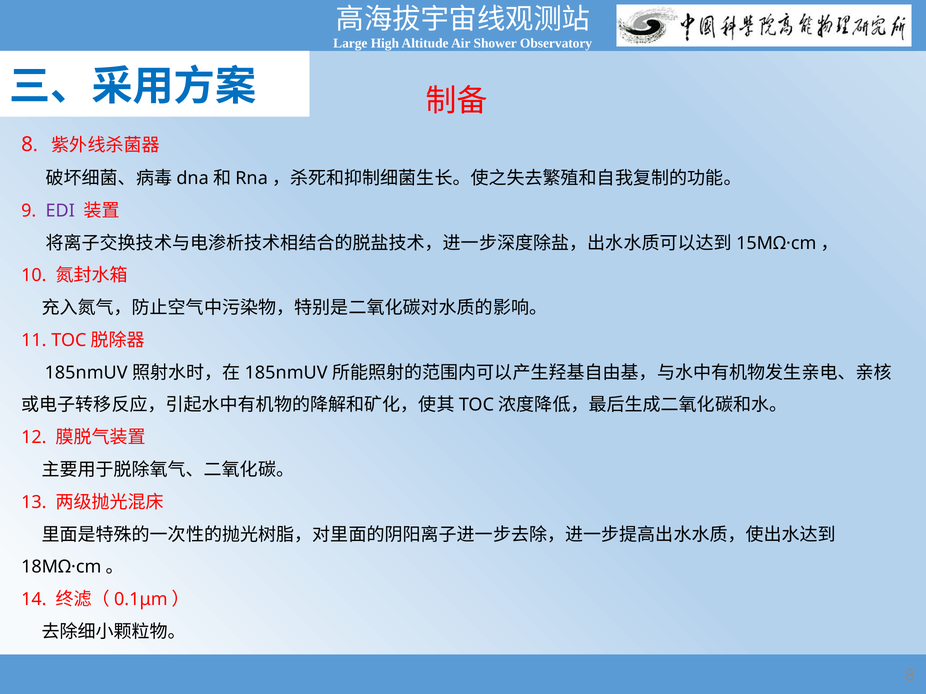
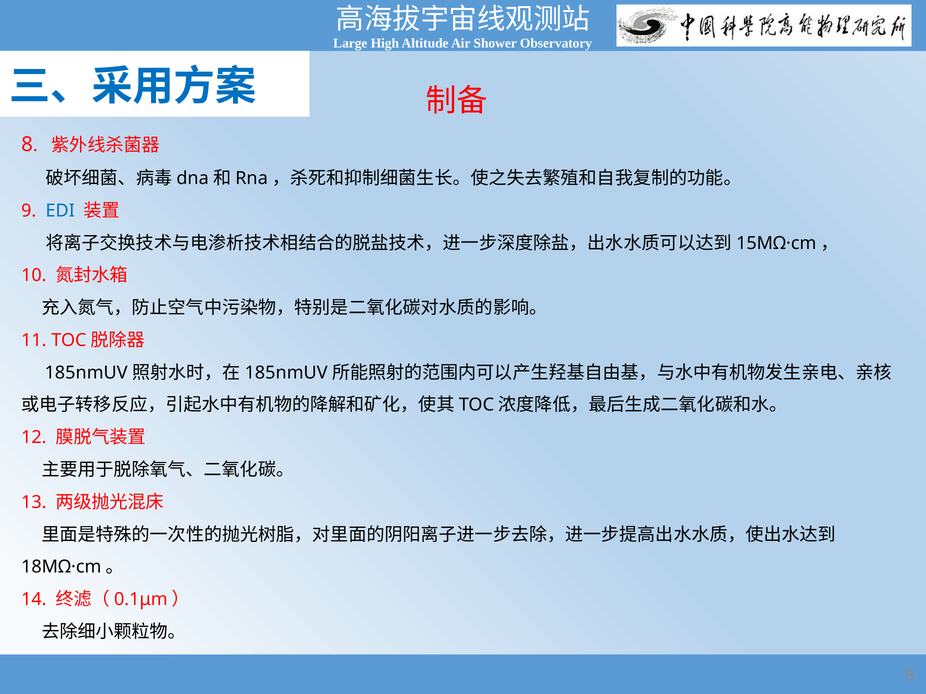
EDI colour: purple -> blue (60, 211)
